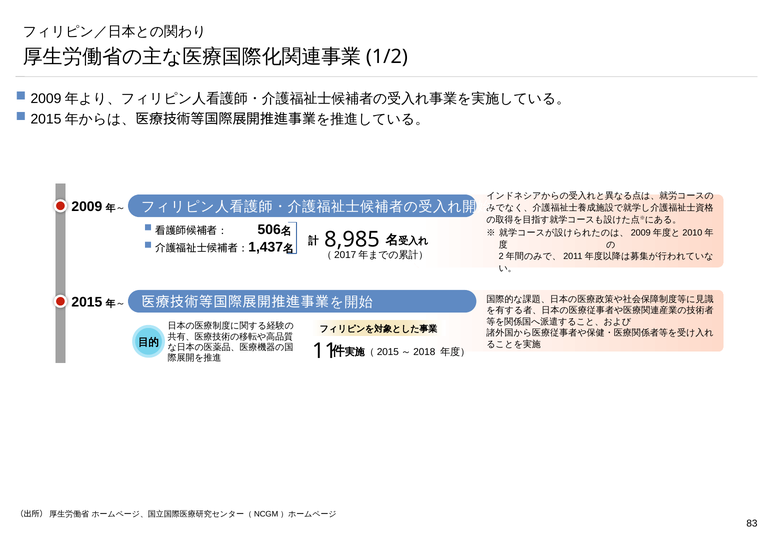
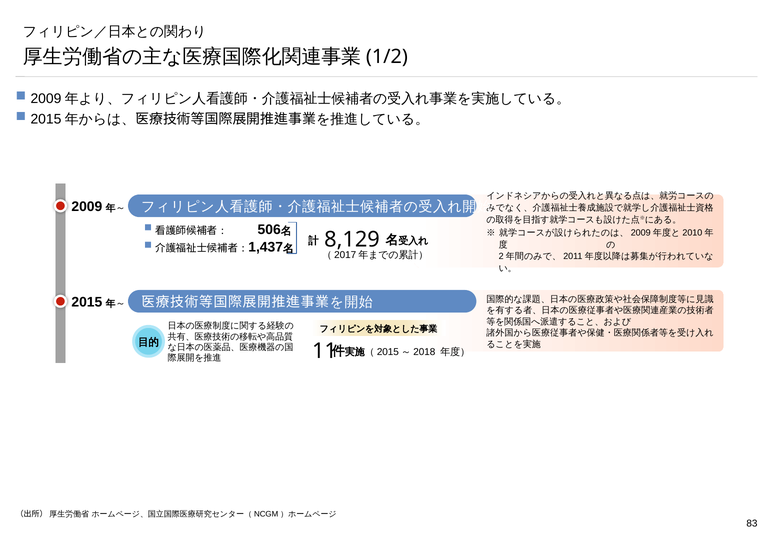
8,985: 8,985 -> 8,129 (352, 240)
